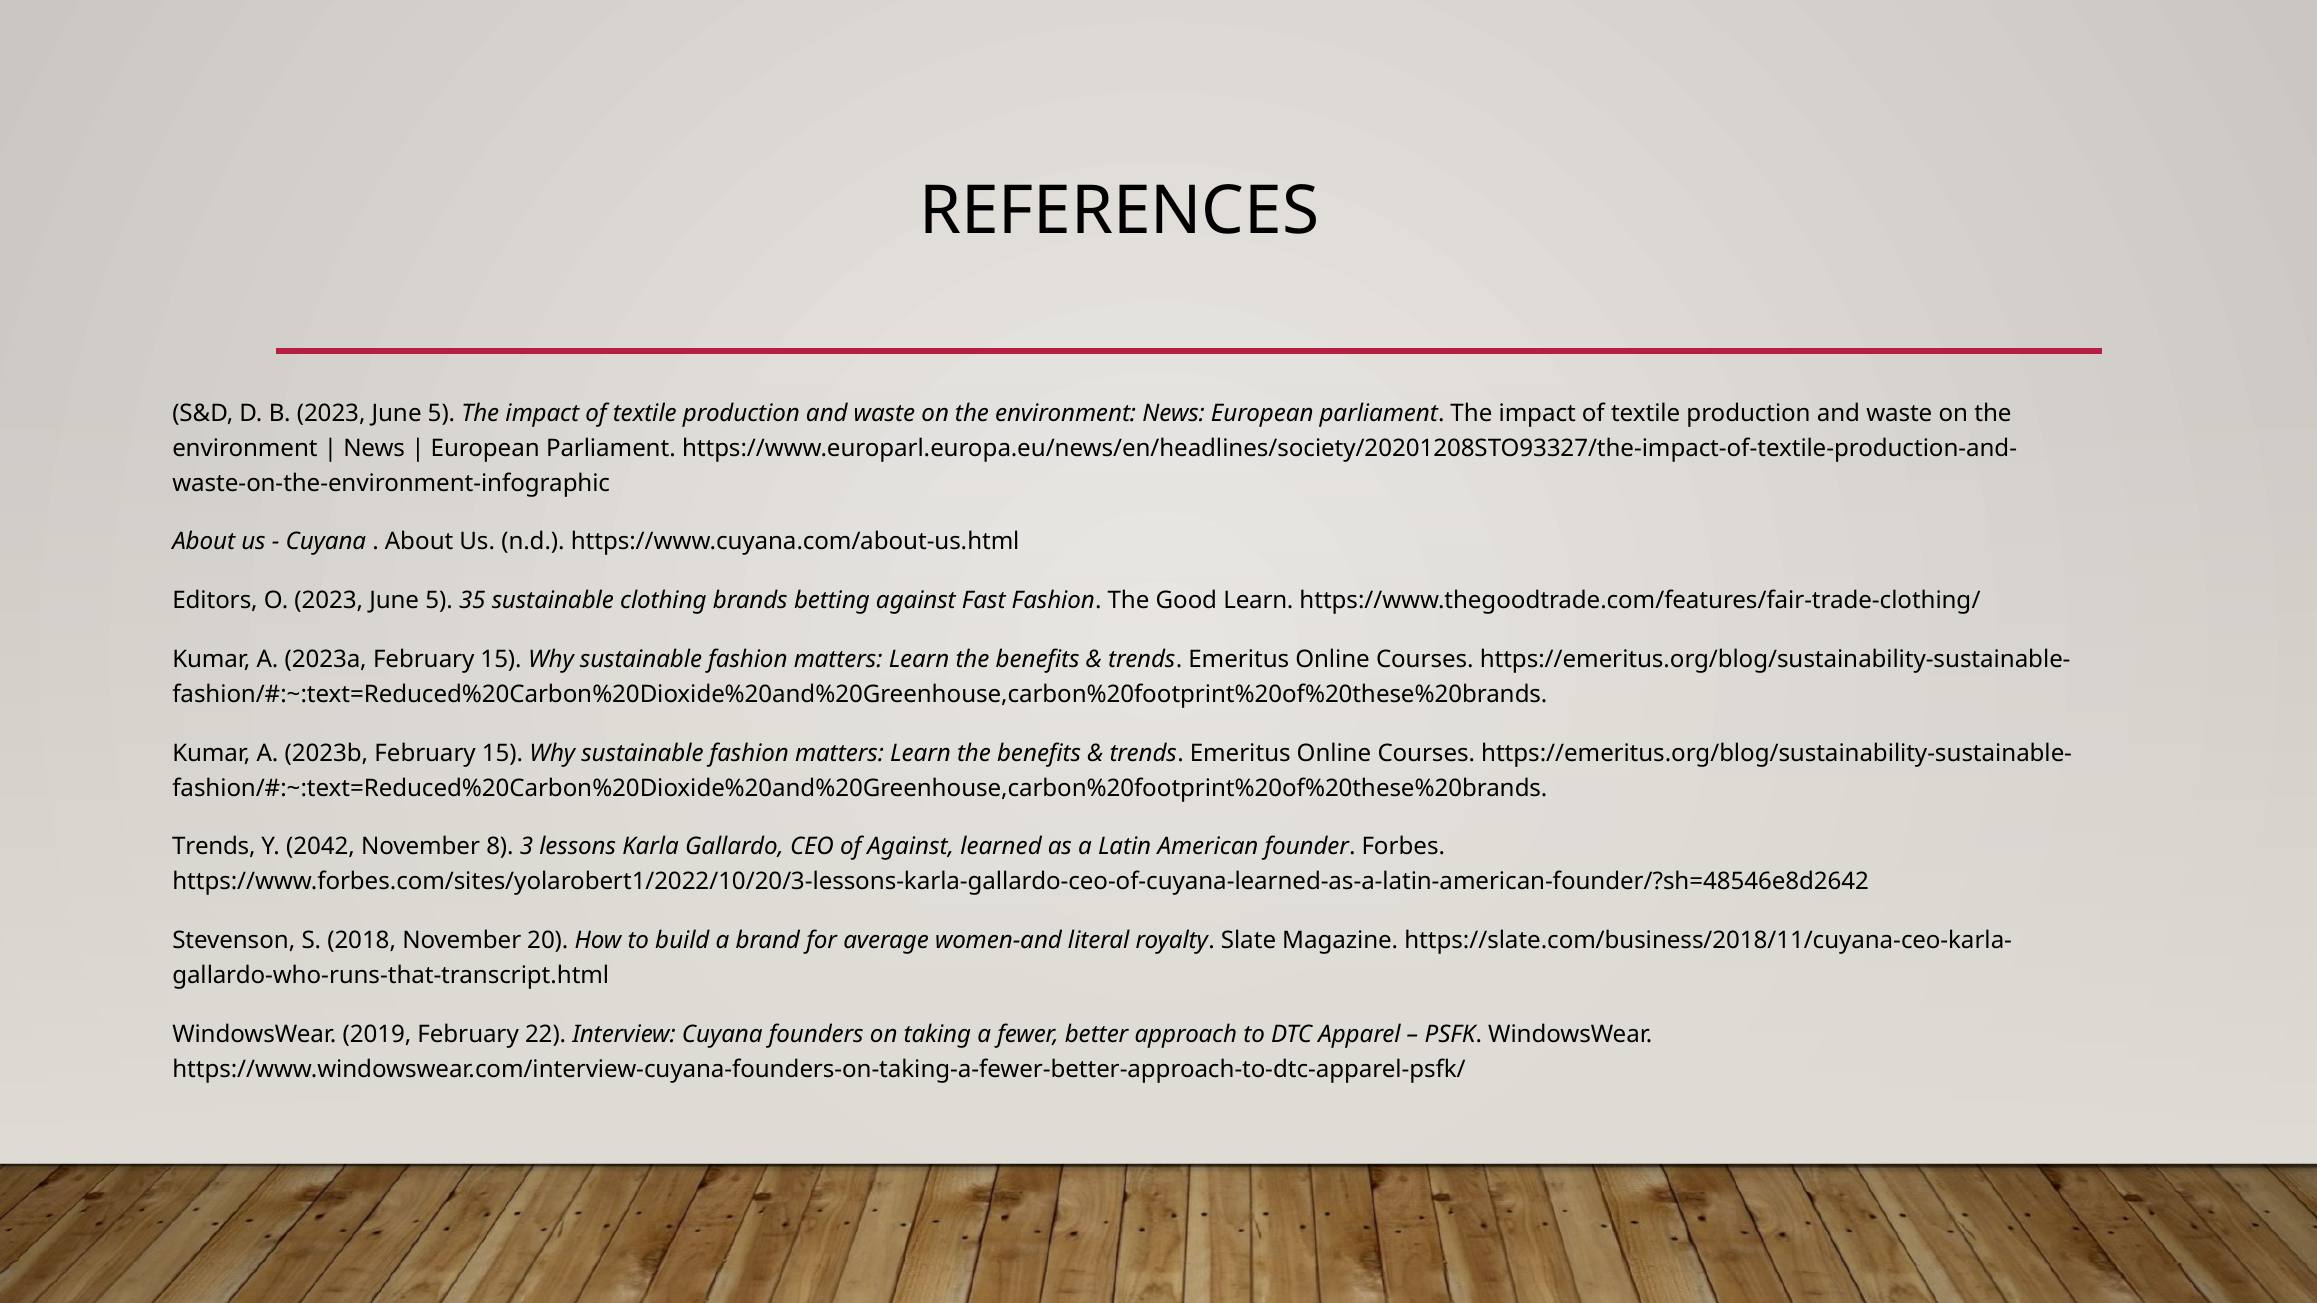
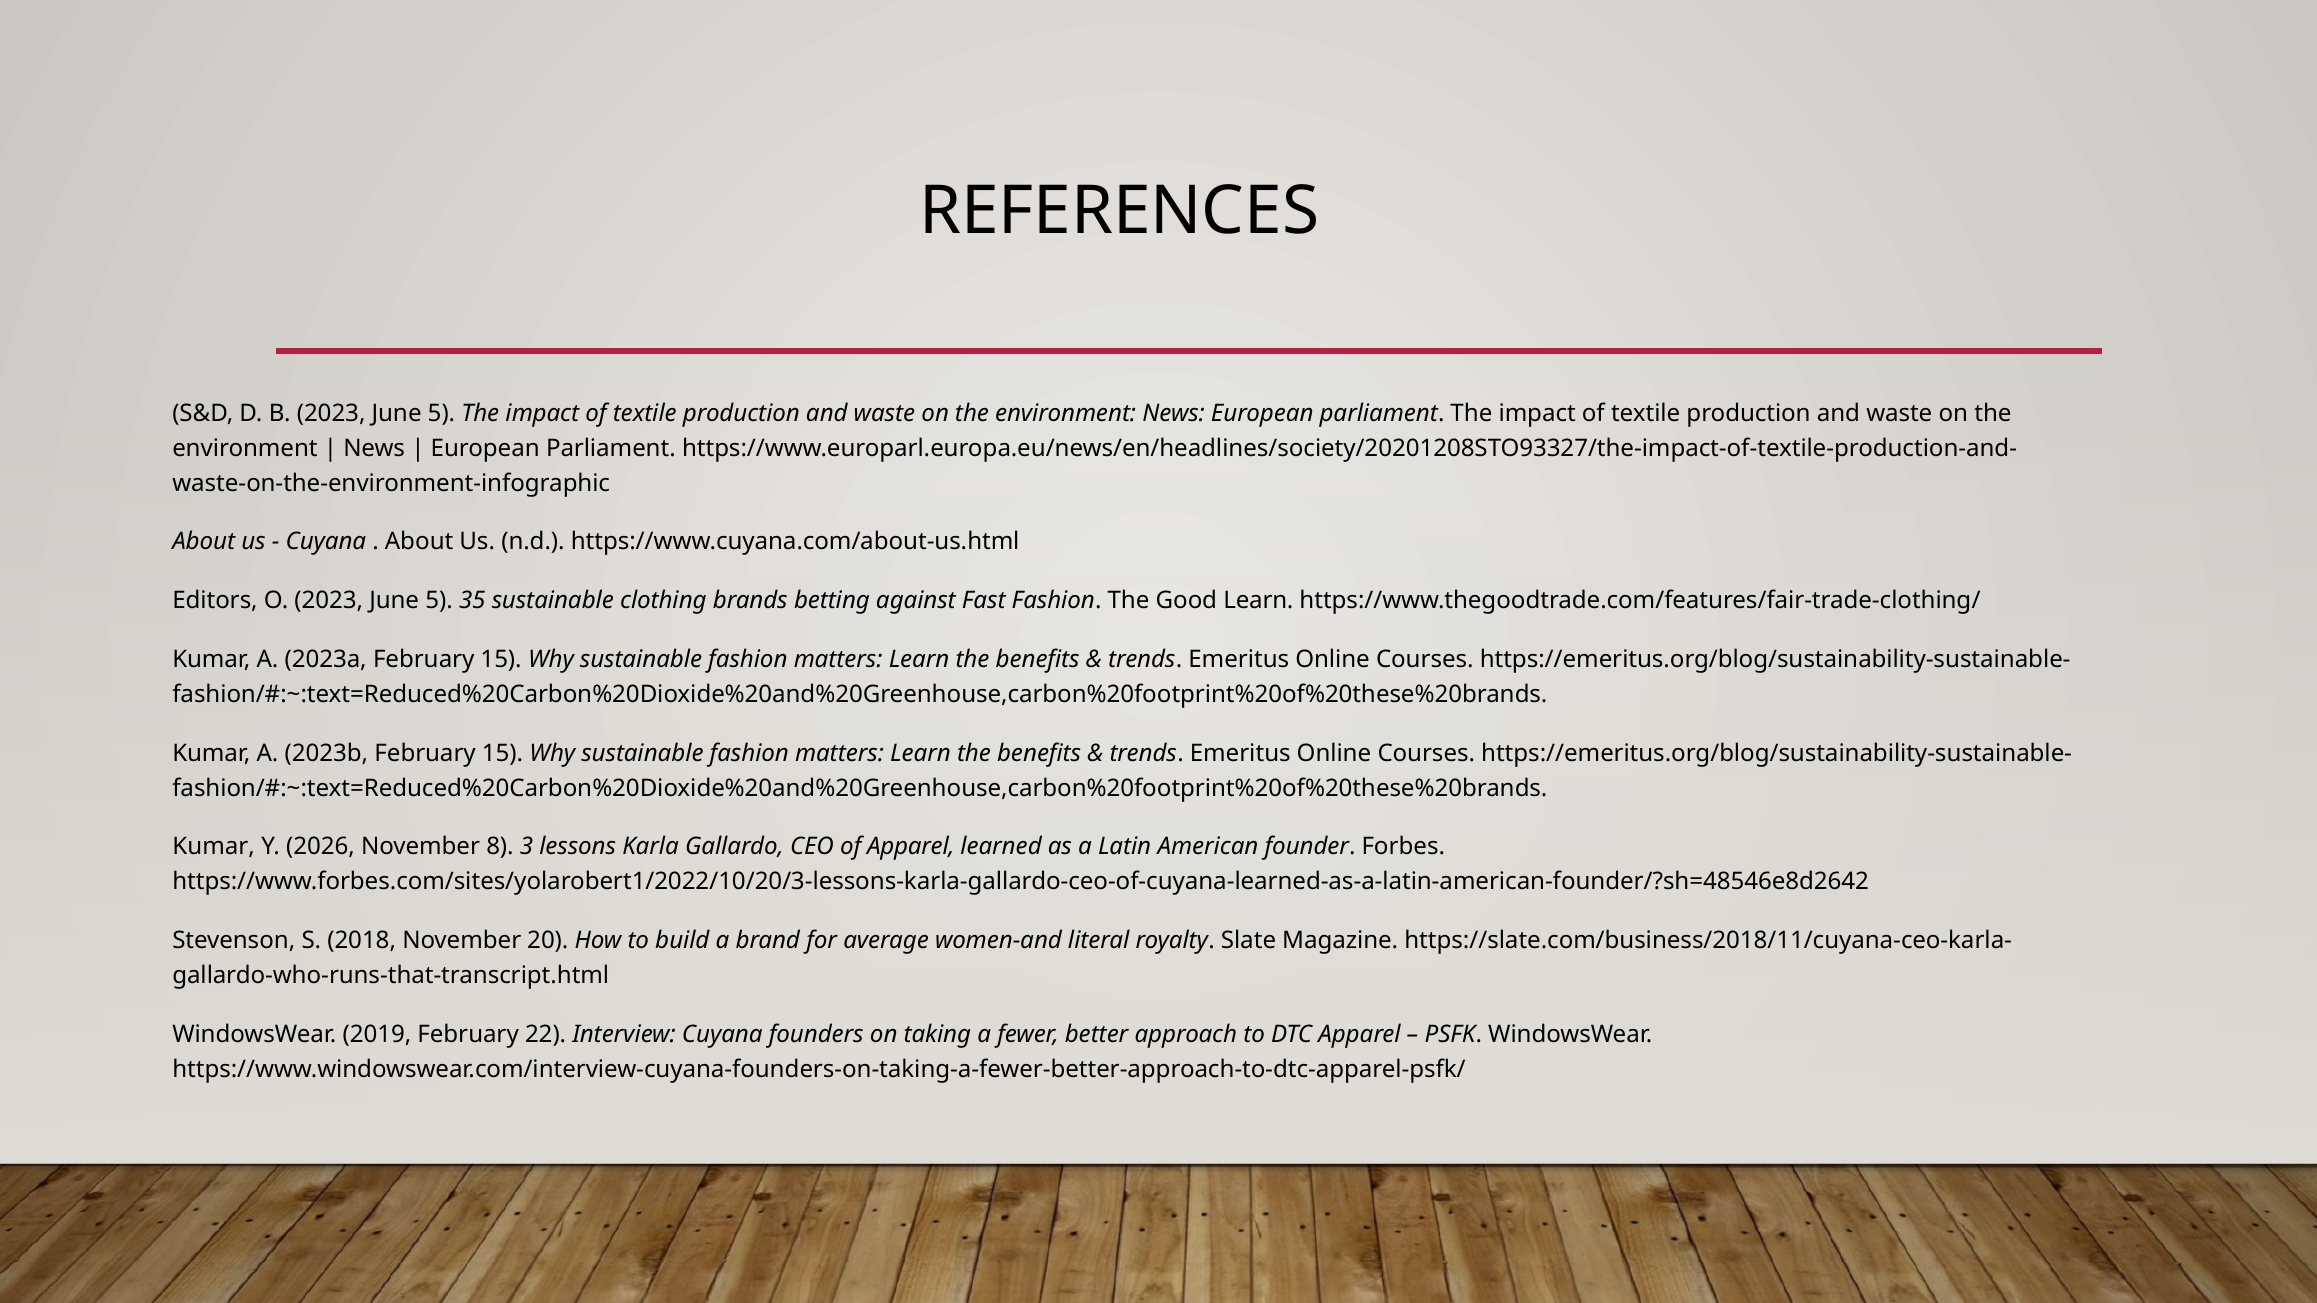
Trends: Trends -> Kumar (214, 847)
2042: 2042 -> 2026 (321, 847)
of Against: Against -> Apparel (911, 847)
